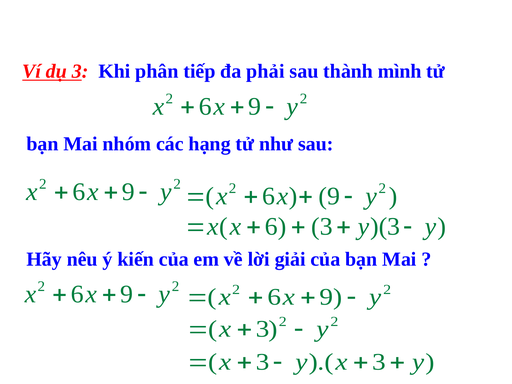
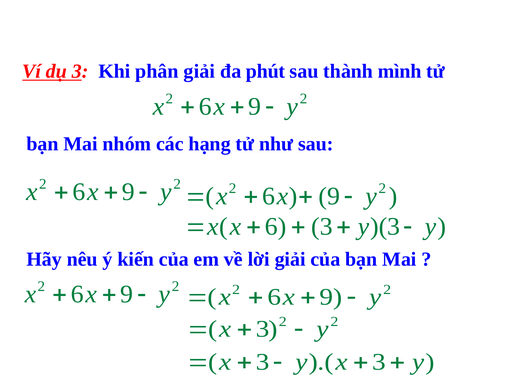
phân tiếp: tiếp -> giải (199, 71)
phải: phải -> phút (266, 71)
